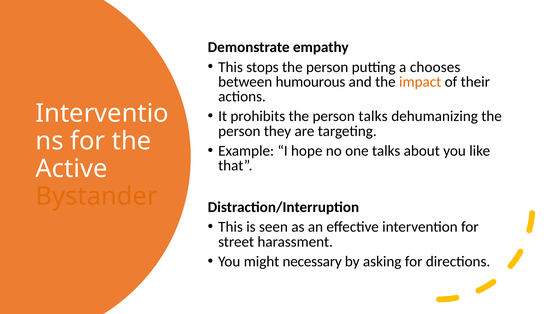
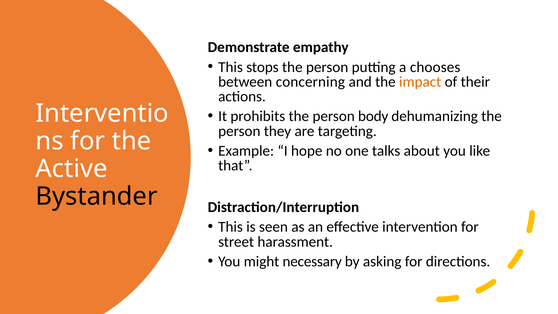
humourous: humourous -> concerning (310, 82)
person talks: talks -> body (373, 116)
Bystander colour: orange -> black (97, 196)
